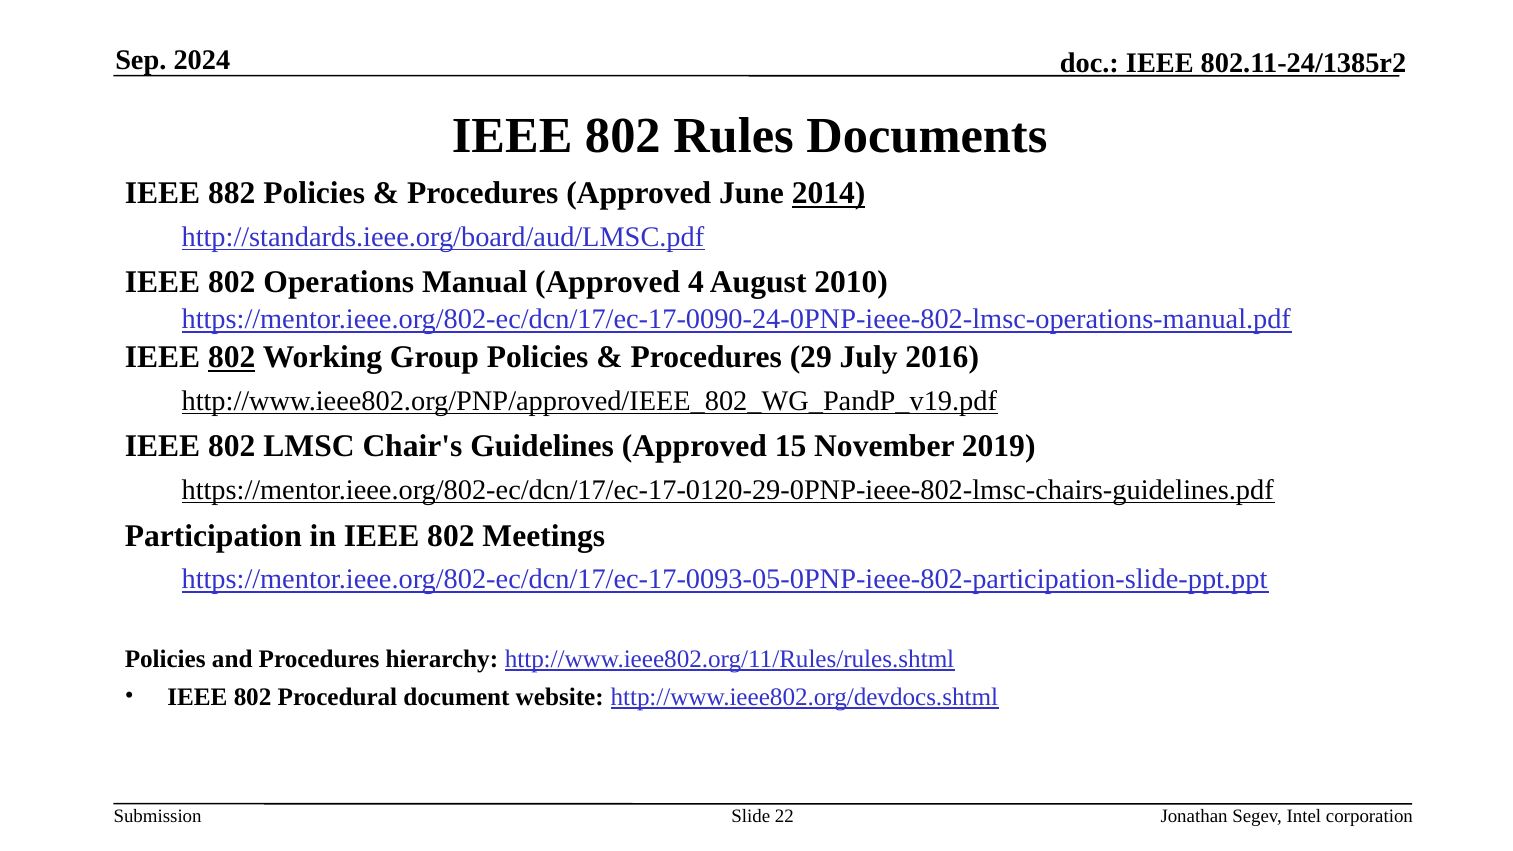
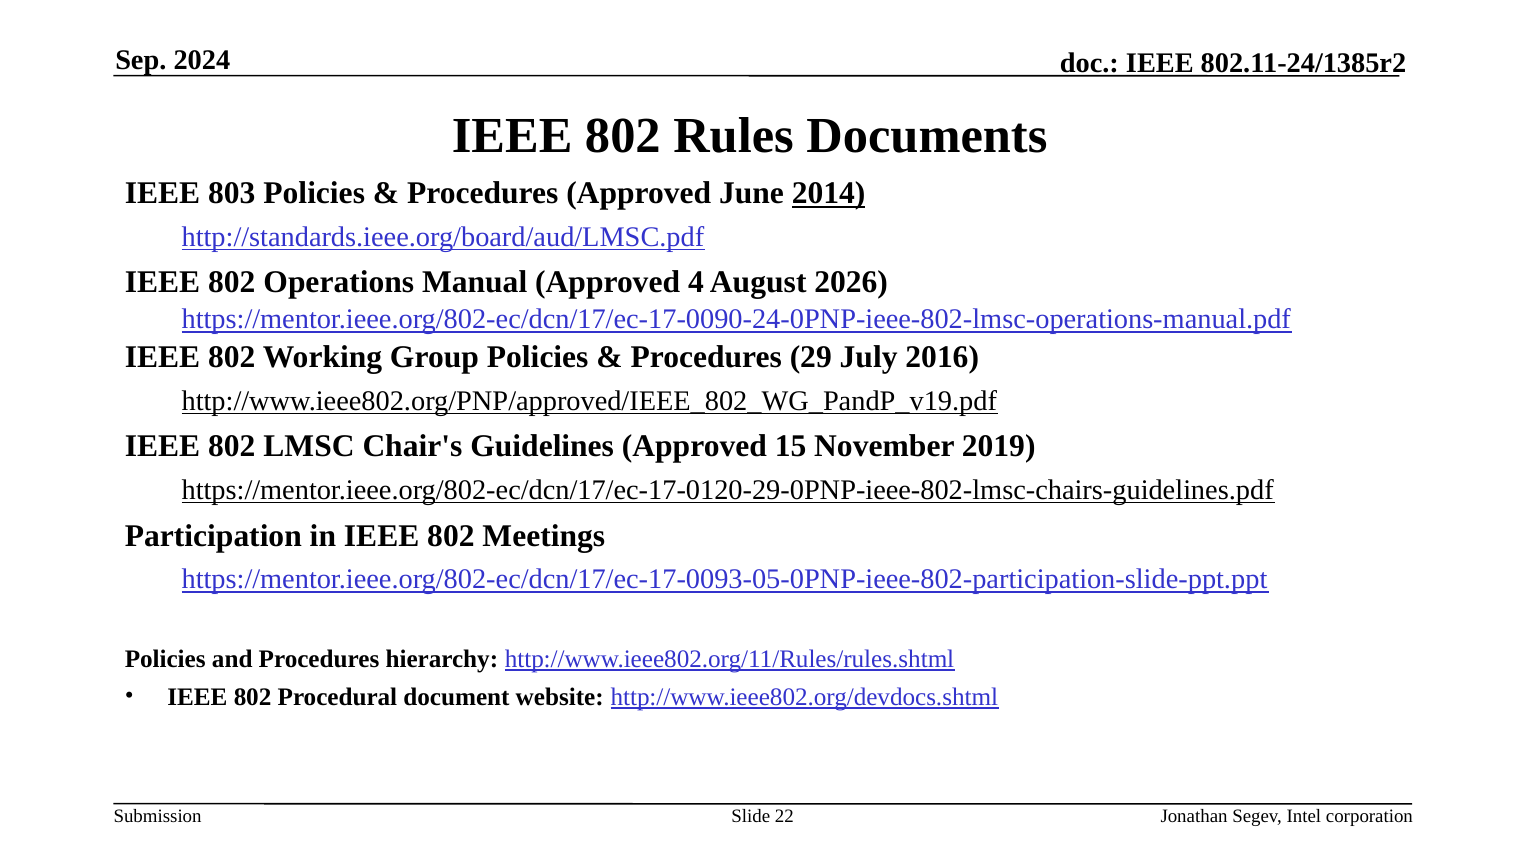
882: 882 -> 803 (232, 193)
2010: 2010 -> 2026 (851, 282)
802 underline: present -> none (232, 358)
